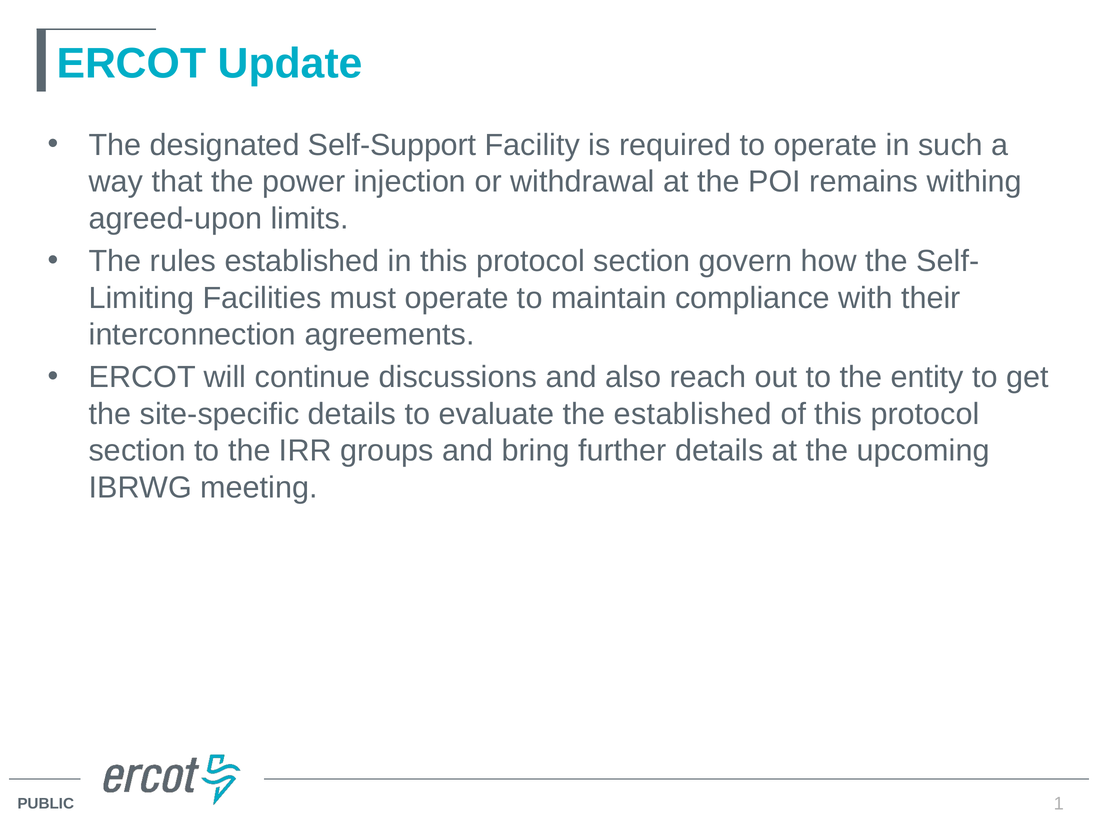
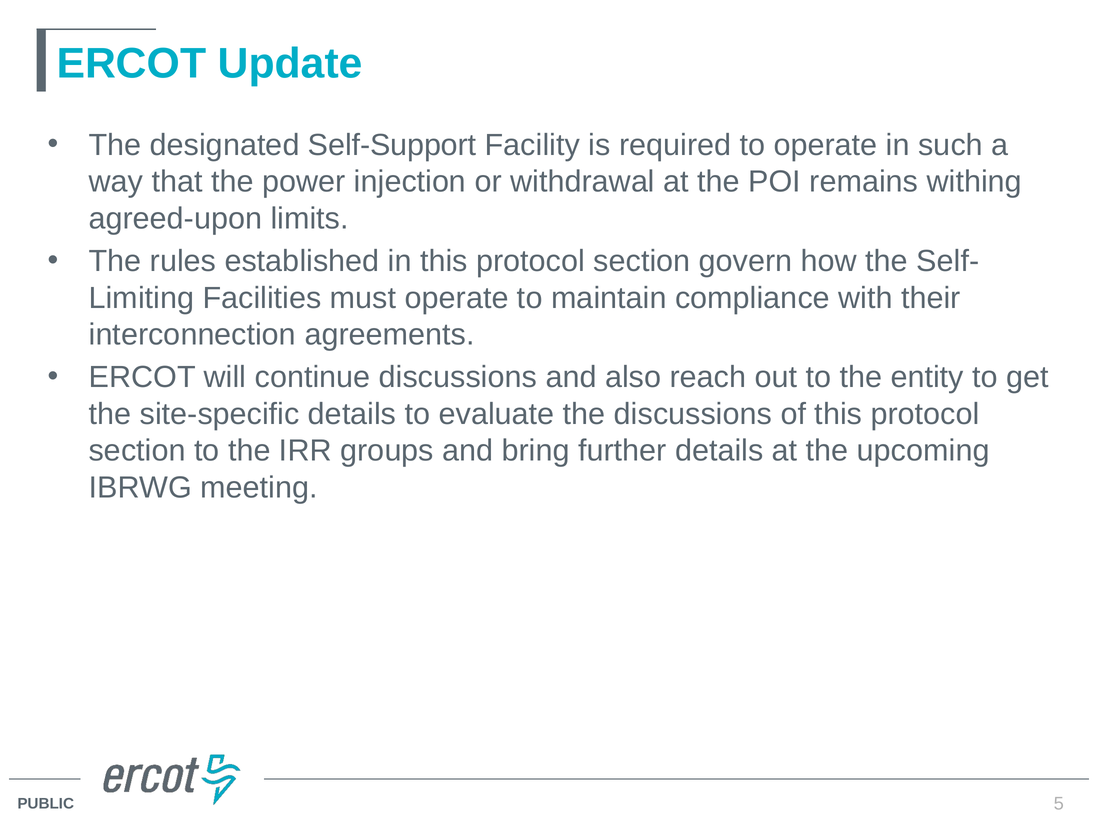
the established: established -> discussions (693, 414)
1: 1 -> 5 (1059, 804)
